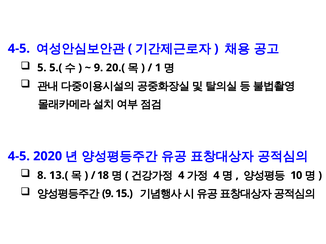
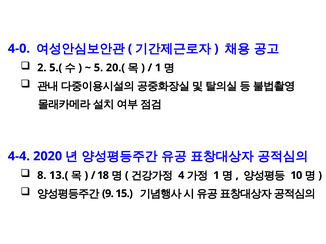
4-5: 4-5 -> 4-0 (19, 49)
5: 5 -> 2 (42, 68)
9: 9 -> 5 (98, 68)
4-5: 4-5 -> 4-4 (19, 156)
4: 4 -> 1 (216, 176)
